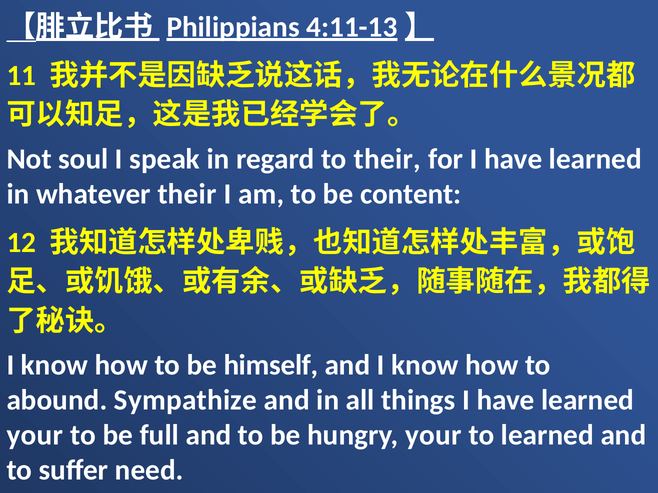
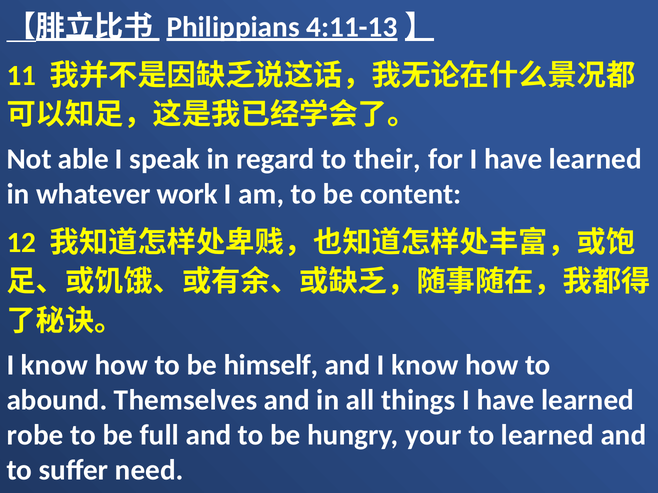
soul: soul -> able (83, 159)
whatever their: their -> work (187, 194)
Sympathize: Sympathize -> Themselves (186, 401)
your: your -> robe (35, 436)
